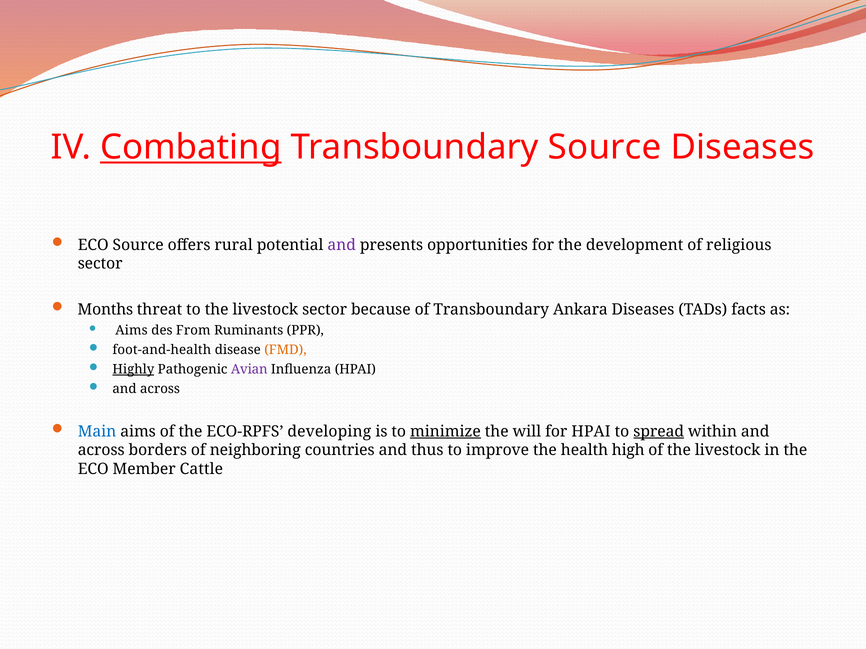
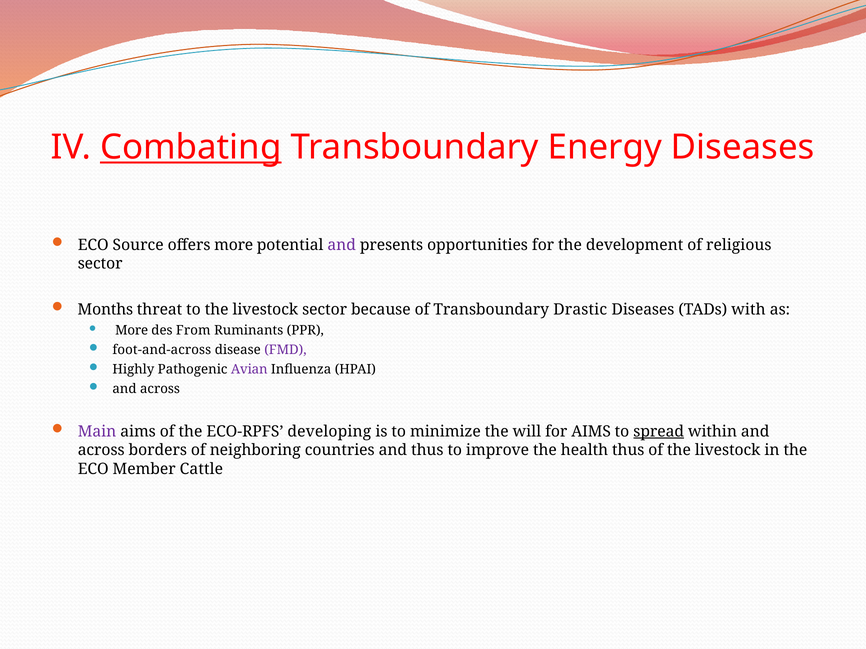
Transboundary Source: Source -> Energy (605, 147)
offers rural: rural -> more (234, 245)
Ankara: Ankara -> Drastic (580, 310)
facts: facts -> with (748, 310)
Aims: Aims -> More (132, 331)
foot-and-health: foot-and-health -> foot-and-across (162, 350)
FMD colour: orange -> purple (285, 350)
Highly underline: present -> none (133, 370)
Main colour: blue -> purple (97, 432)
minimize underline: present -> none (445, 432)
for HPAI: HPAI -> AIMS (591, 432)
health high: high -> thus (628, 451)
